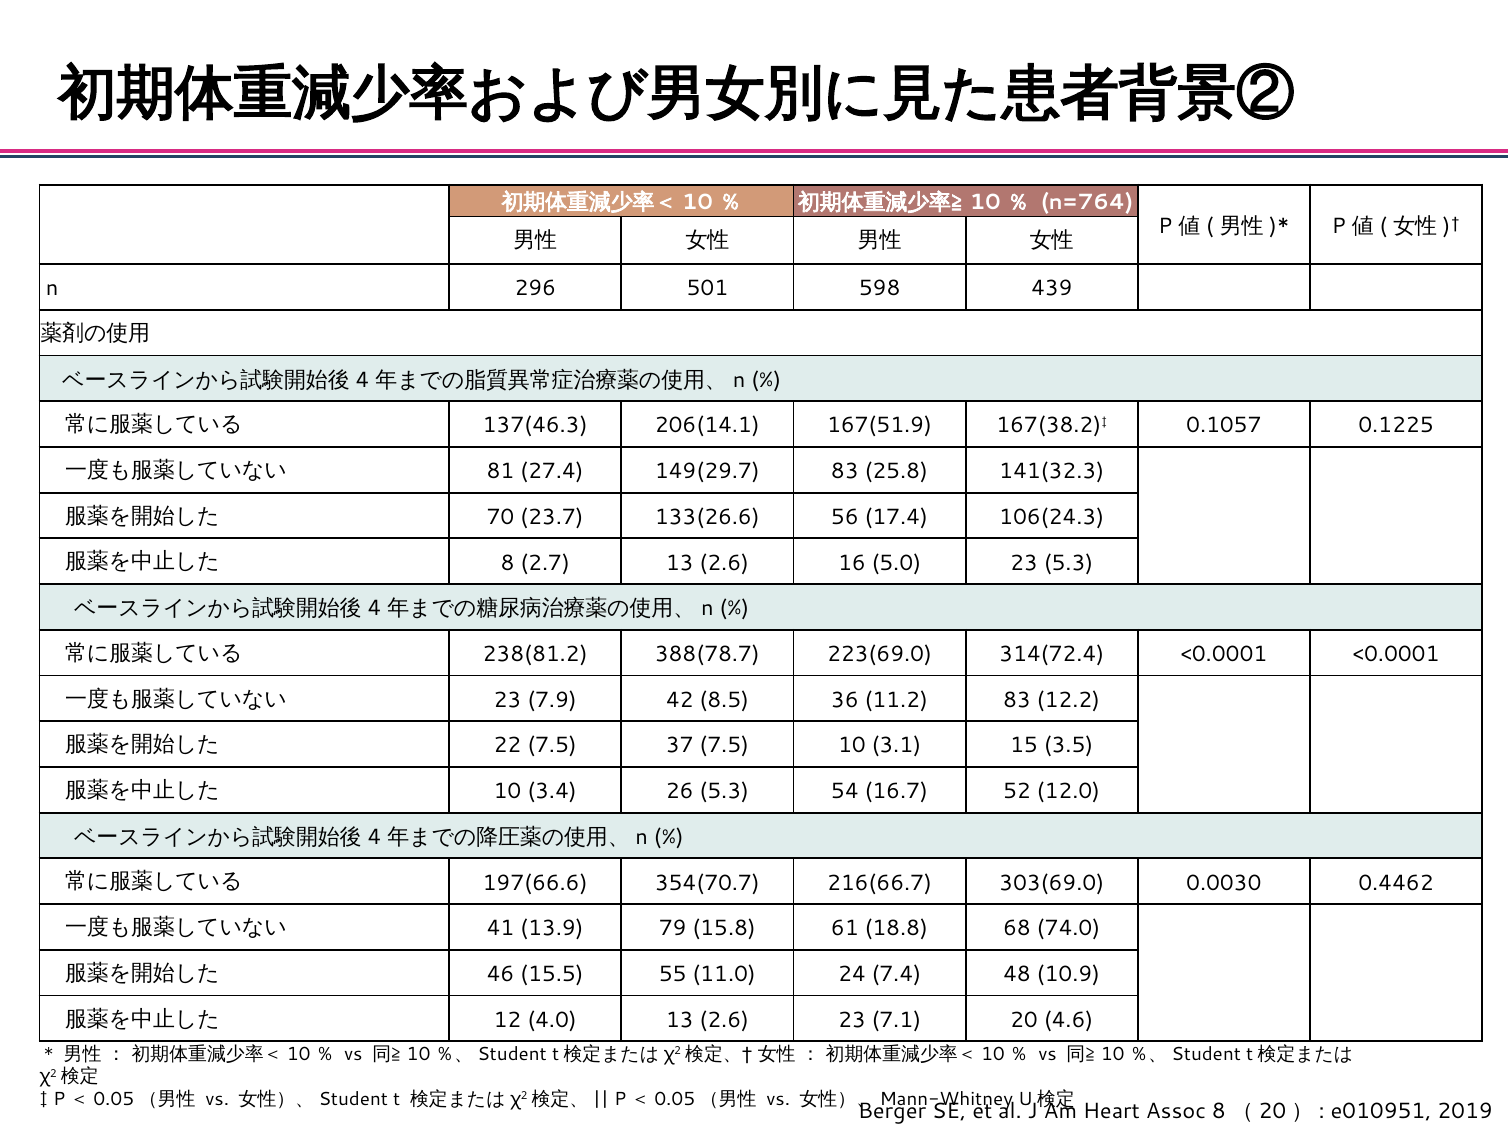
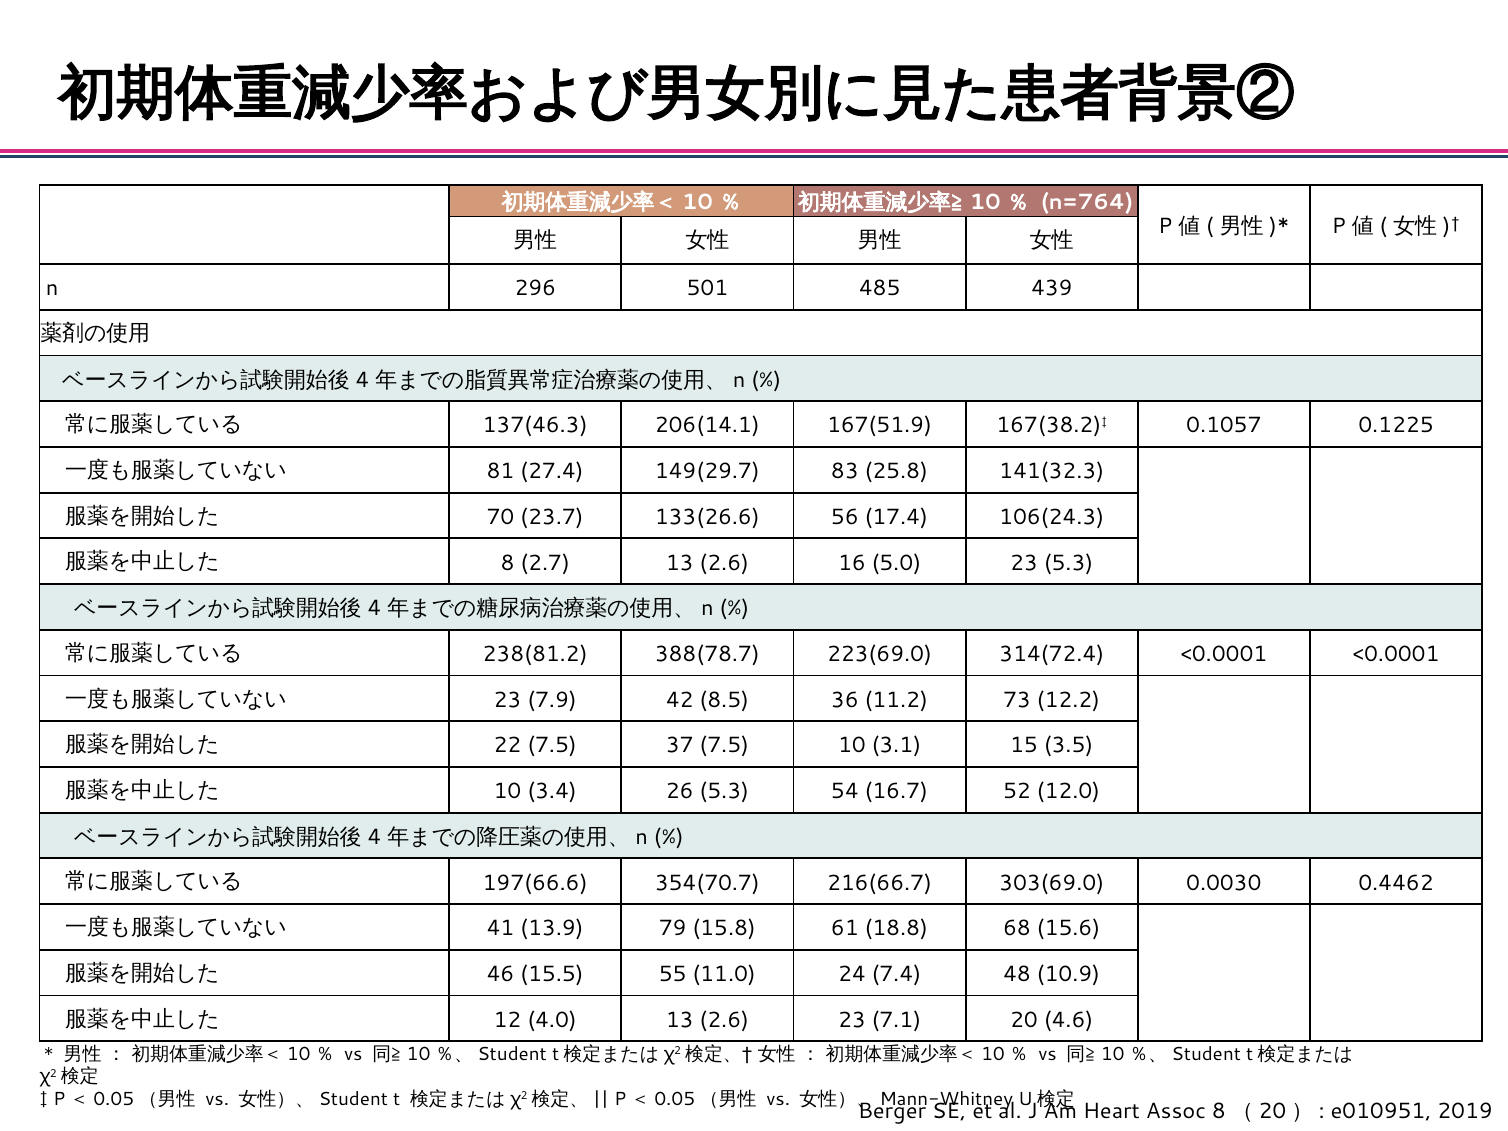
598: 598 -> 485 (880, 288)
11.2 83: 83 -> 73 (1017, 700)
74.0: 74.0 -> 15.6 (1068, 928)
